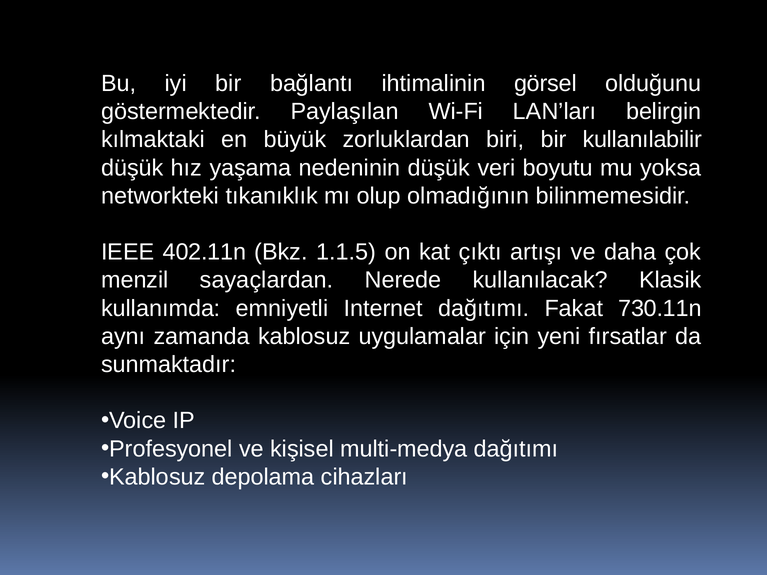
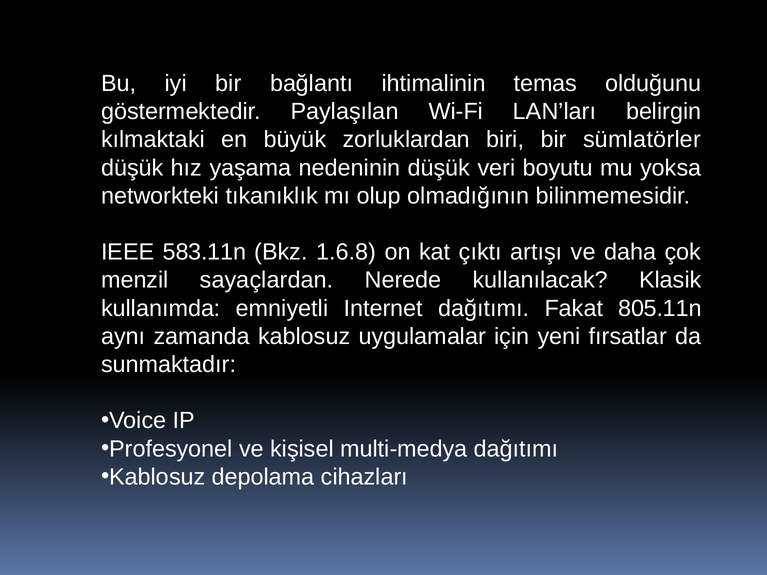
görsel: görsel -> temas (545, 84)
kullanılabilir: kullanılabilir -> sümlatörler (642, 140)
402.11n: 402.11n -> 583.11n (204, 252)
1.1.5: 1.1.5 -> 1.6.8 (346, 252)
730.11n: 730.11n -> 805.11n (660, 308)
